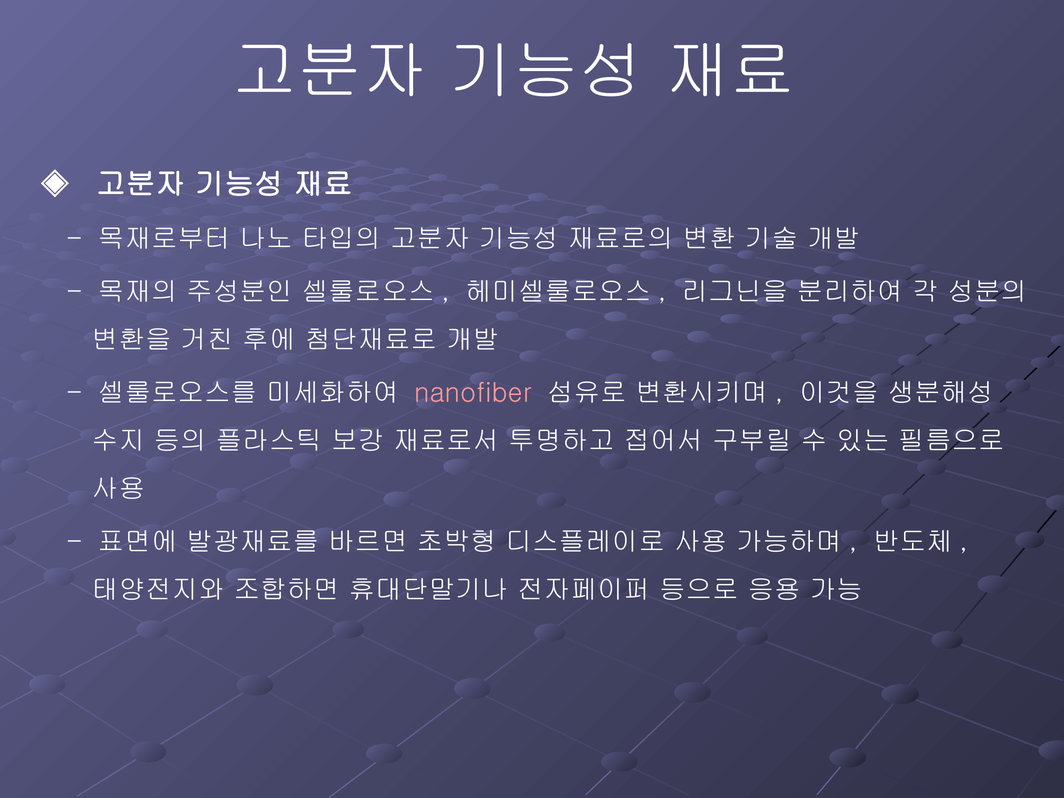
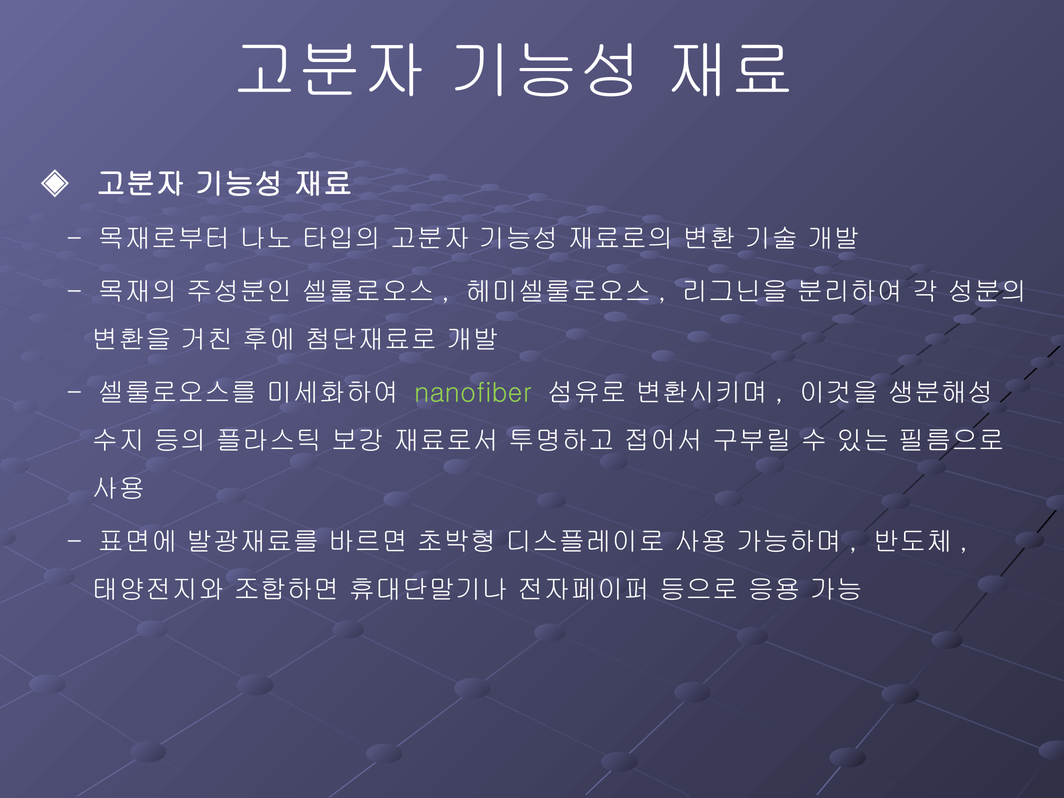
nanofiber colour: pink -> light green (473, 393)
